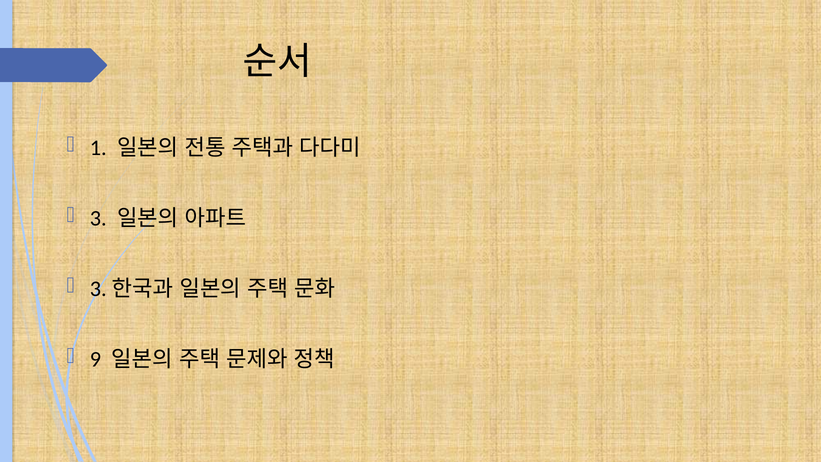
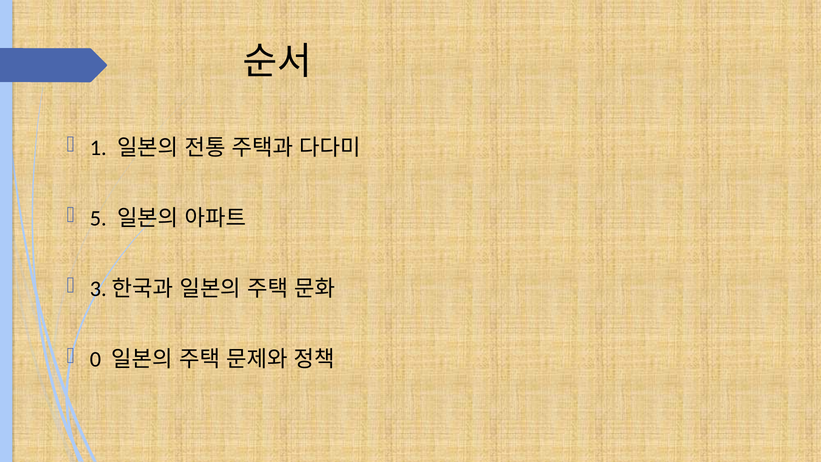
3: 3 -> 5 (98, 218)
9: 9 -> 0 (95, 359)
